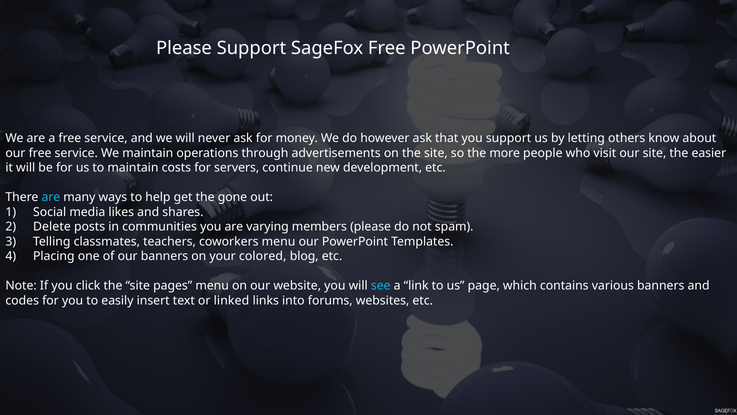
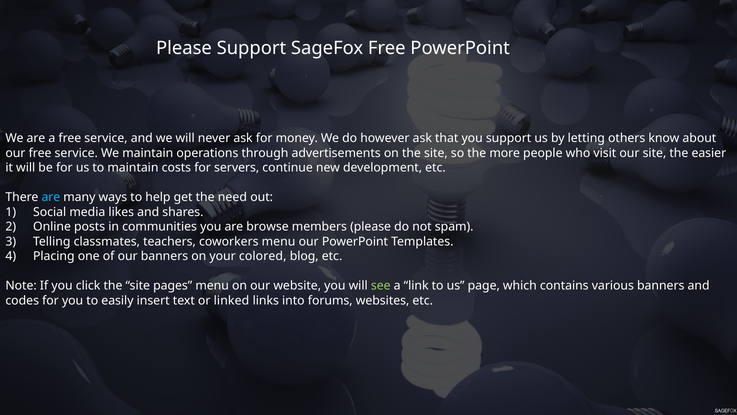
gone: gone -> need (232, 197)
Delete: Delete -> Online (52, 227)
varying: varying -> browse (267, 227)
see colour: light blue -> light green (381, 285)
